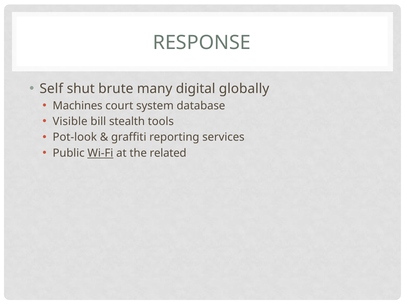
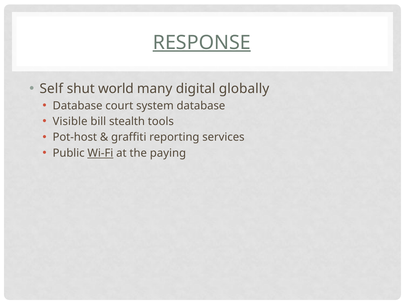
RESPONSE underline: none -> present (202, 42)
brute: brute -> world (116, 89)
Machines: Machines -> Database (78, 106)
Pot-look: Pot-look -> Pot-host (75, 137)
related: related -> paying (168, 153)
